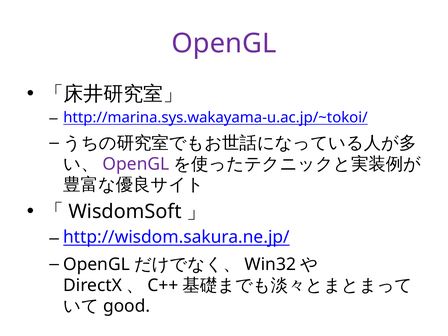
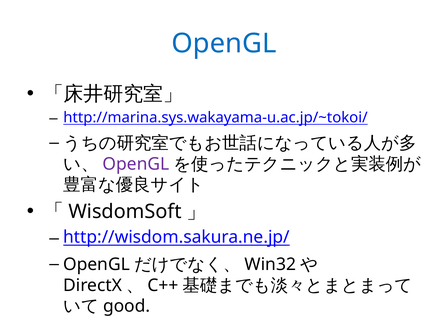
OpenGL colour: purple -> blue (224, 43)
